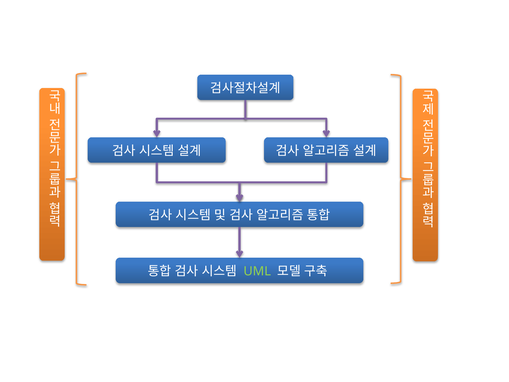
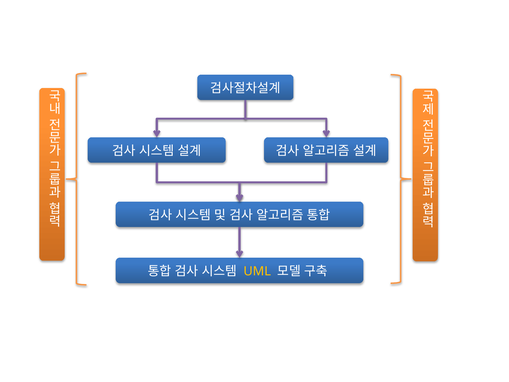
UML colour: light green -> yellow (257, 271)
